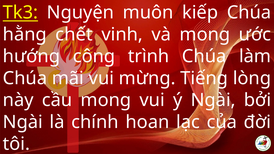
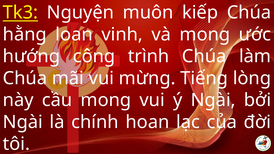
chết: chết -> loan (74, 34)
